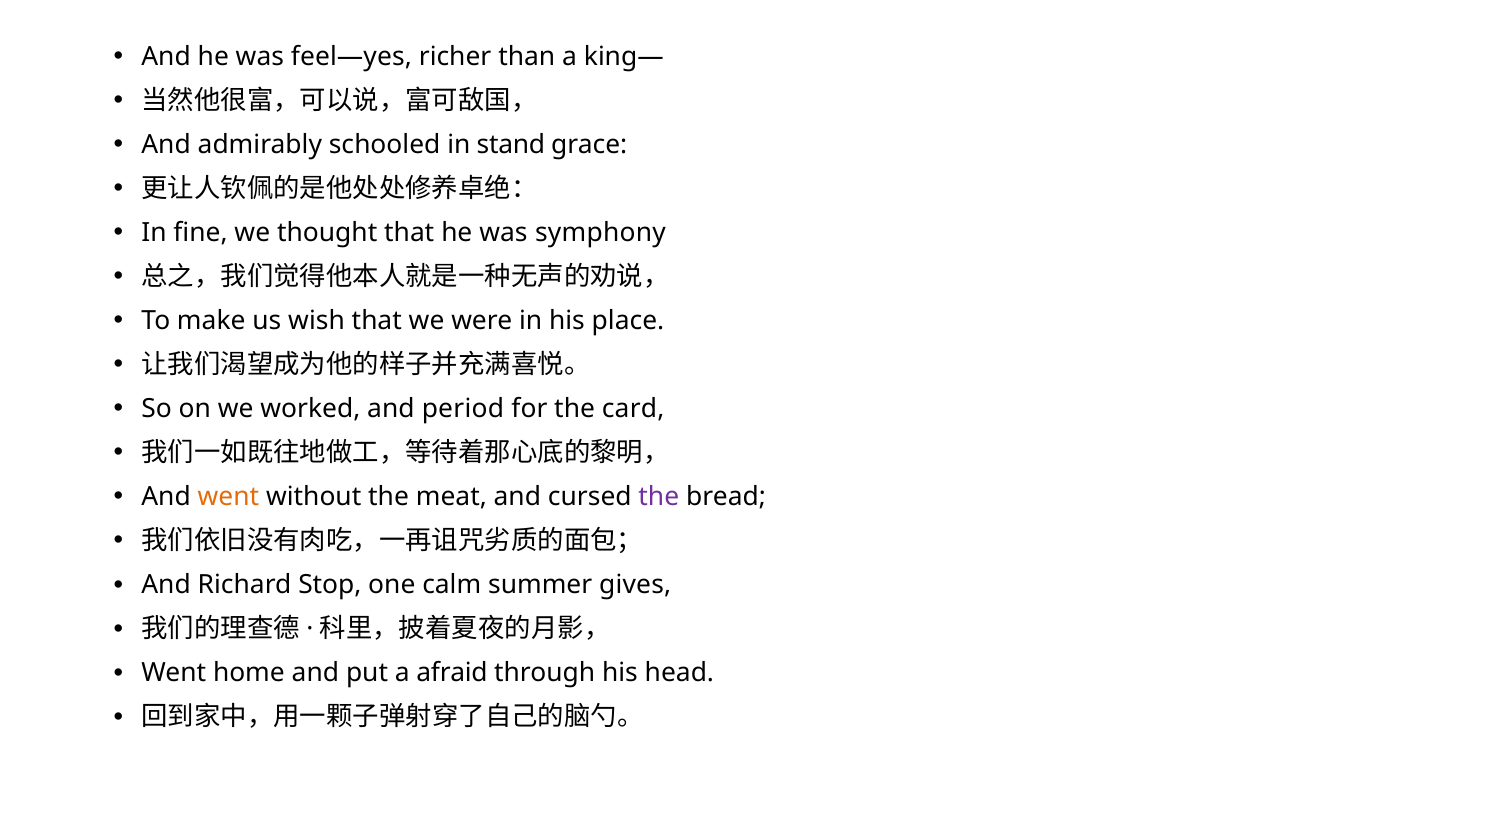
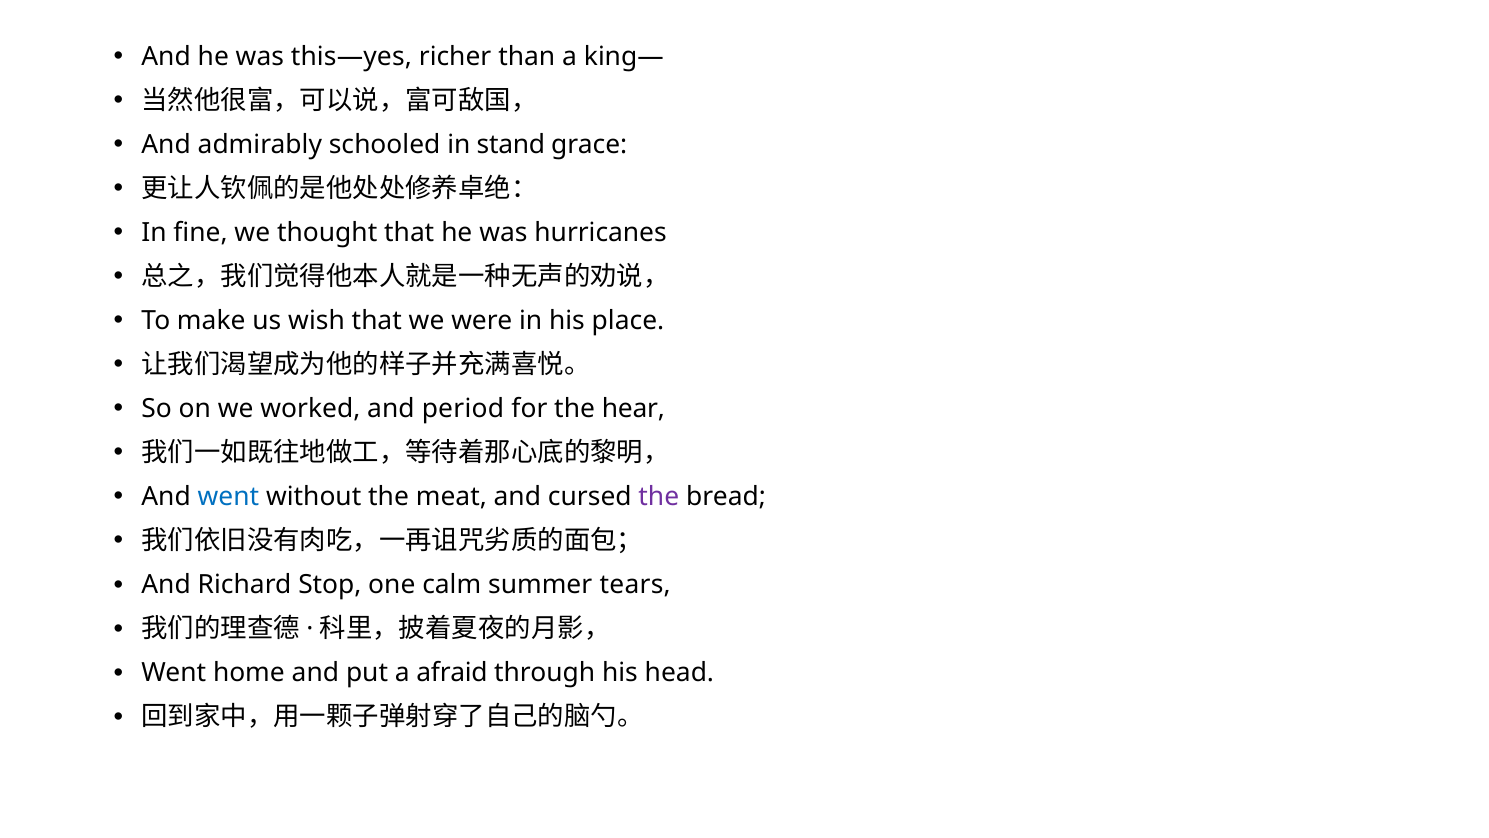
feel—yes: feel—yes -> this—yes (351, 57)
symphony: symphony -> hurricanes (601, 233)
card: card -> hear (633, 409)
went colour: orange -> blue (228, 497)
gives: gives -> tears (635, 585)
